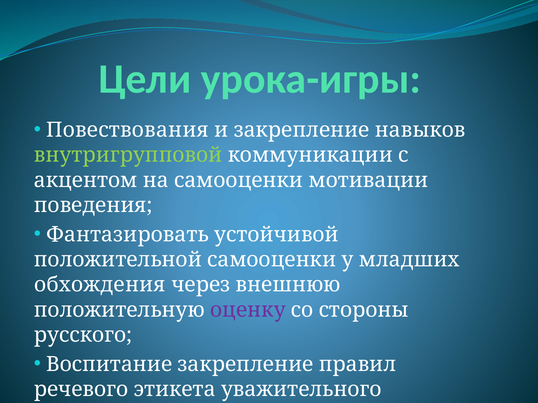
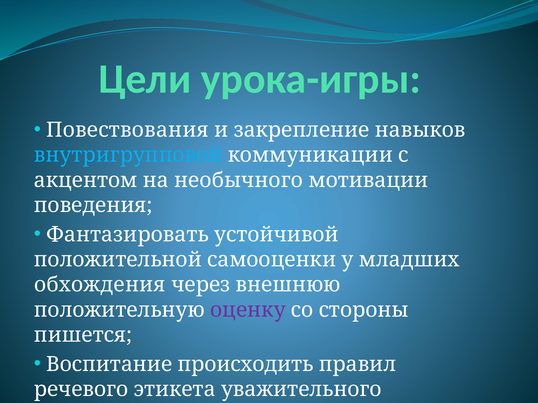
внутригрупповой colour: light green -> light blue (128, 155)
на самооценки: самооценки -> необычного (239, 180)
русского: русского -> пишется (83, 335)
Воспитание закрепление: закрепление -> происходить (246, 365)
